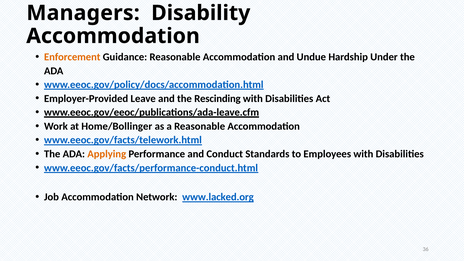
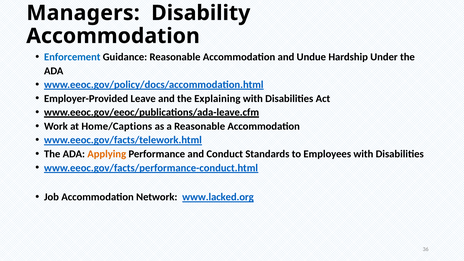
Enforcement colour: orange -> blue (72, 57)
Rescinding: Rescinding -> Explaining (217, 99)
Home/Bollinger: Home/Bollinger -> Home/Captions (117, 126)
